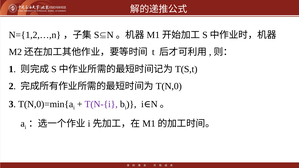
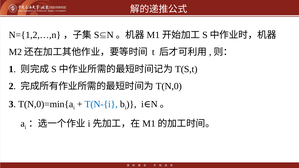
T(N-{i colour: purple -> blue (101, 104)
